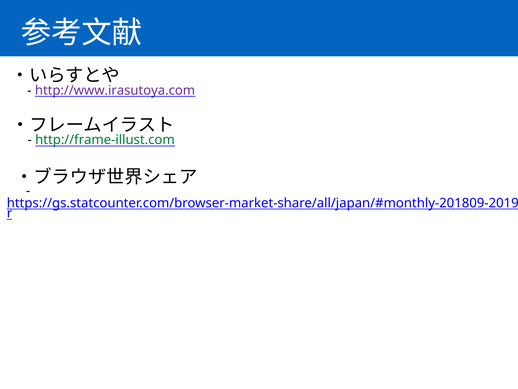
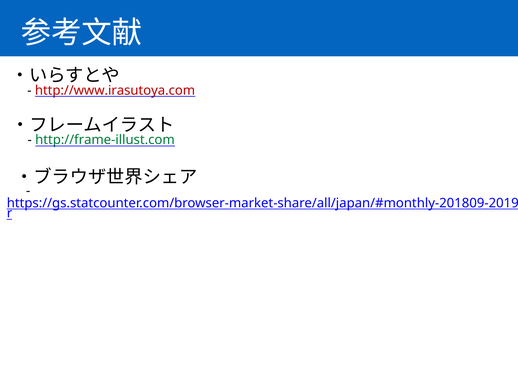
http://www.irasutoya.com colour: purple -> red (115, 90)
